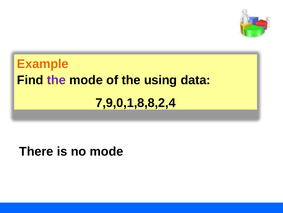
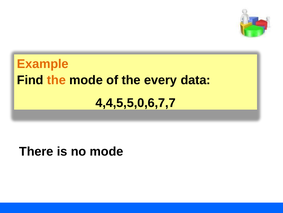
the colour: purple -> orange (56, 80)
using: using -> every (160, 80)
7,9,0,1,8,8,2,4: 7,9,0,1,8,8,2,4 -> 4,4,5,5,0,6,7,7 (136, 103)
